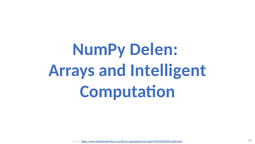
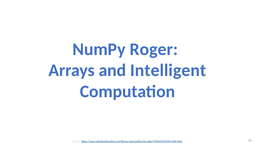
Delen: Delen -> Roger (154, 49)
